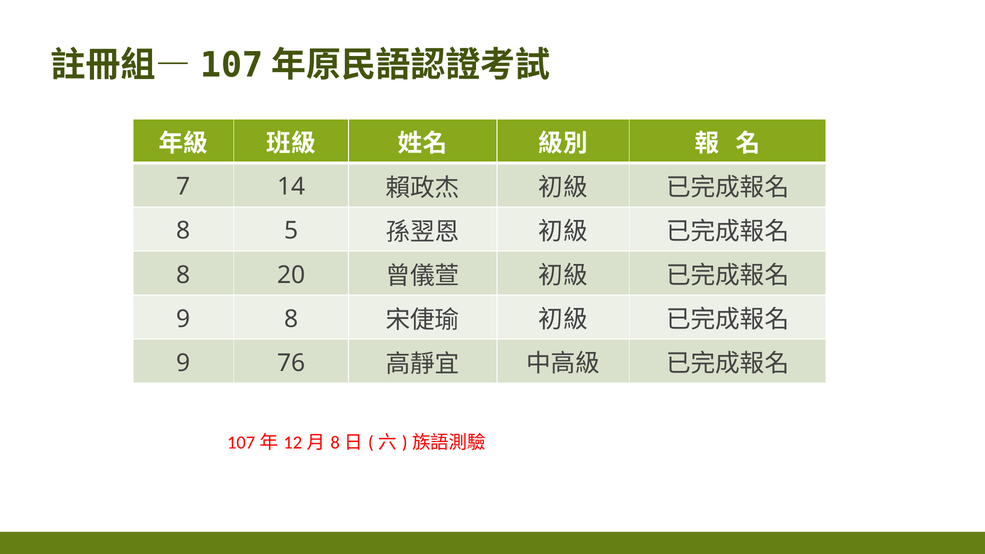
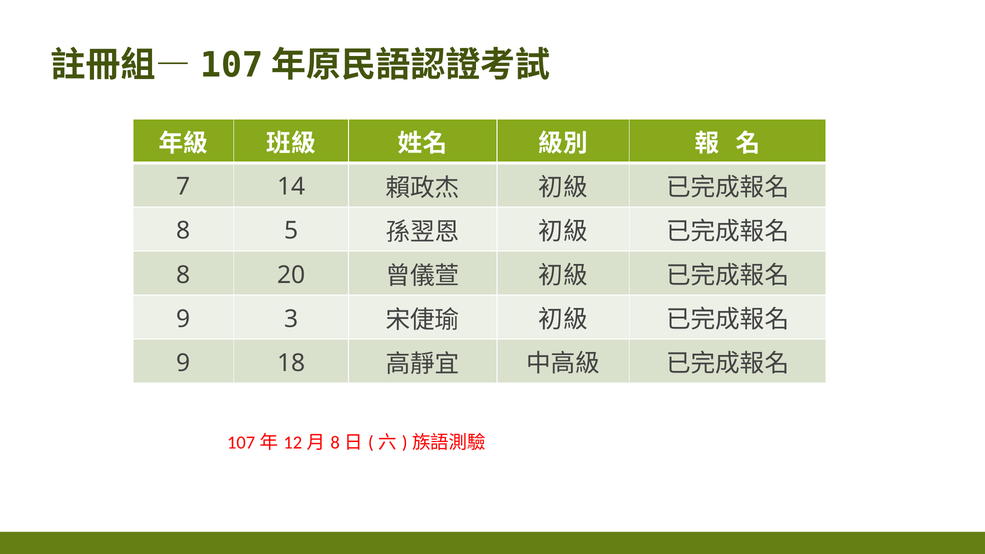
9 8: 8 -> 3 (291, 319)
76: 76 -> 18 (291, 363)
